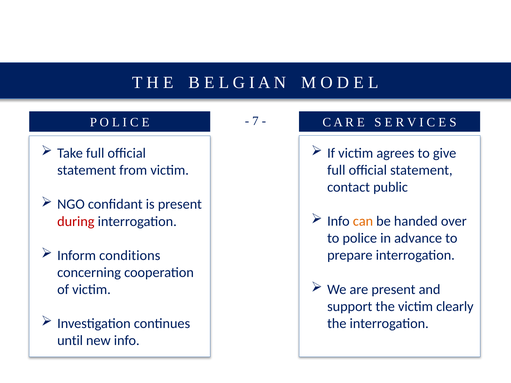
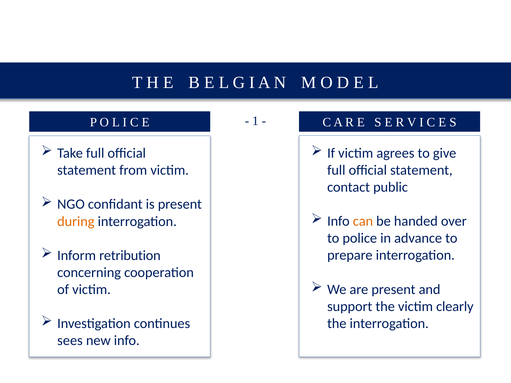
7: 7 -> 1 (255, 121)
during colour: red -> orange (76, 221)
conditions: conditions -> retribution (130, 256)
until: until -> sees (70, 341)
